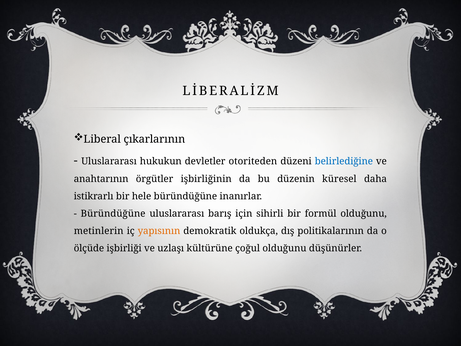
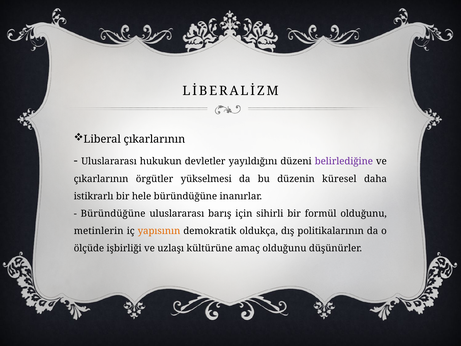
otoriteden: otoriteden -> yayıldığını (253, 161)
belirlediğine colour: blue -> purple (344, 161)
anahtarının: anahtarının -> çıkarlarının (101, 179)
işbirliğinin: işbirliğinin -> yükselmesi (206, 179)
çoğul: çoğul -> amaç (248, 248)
